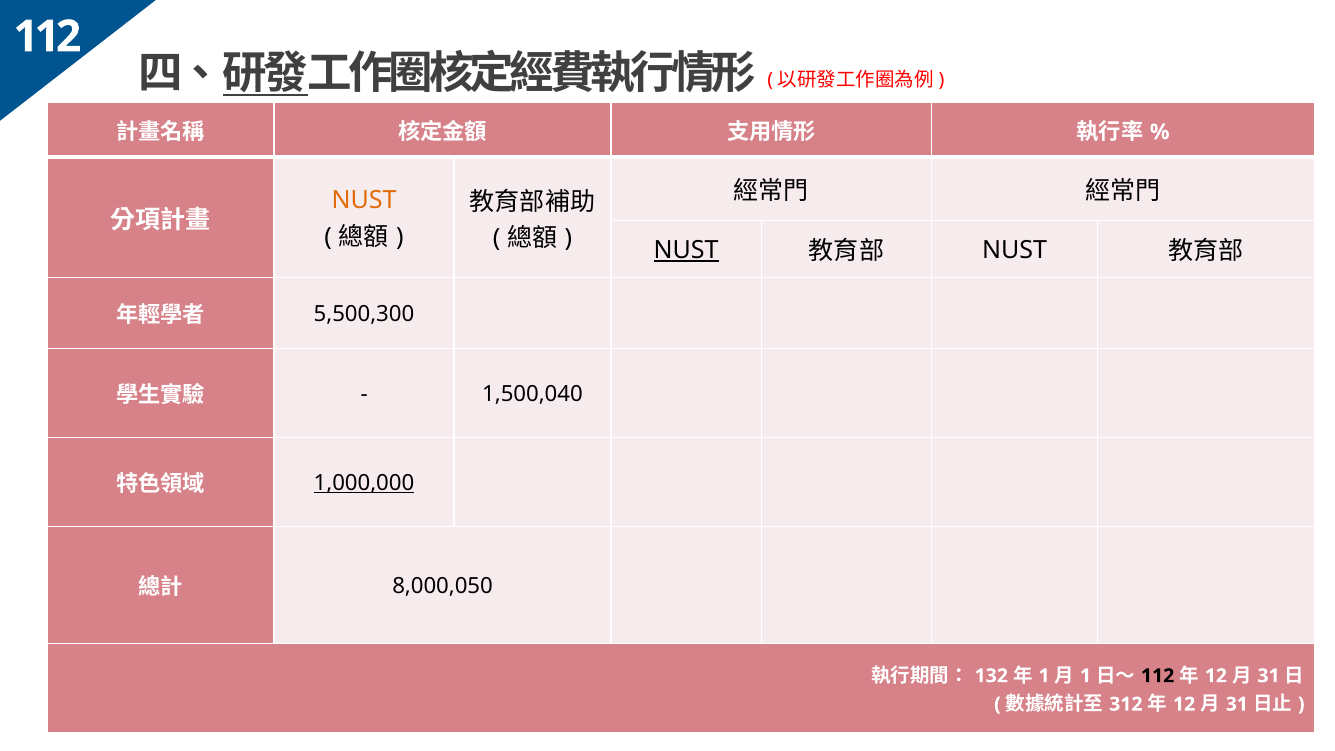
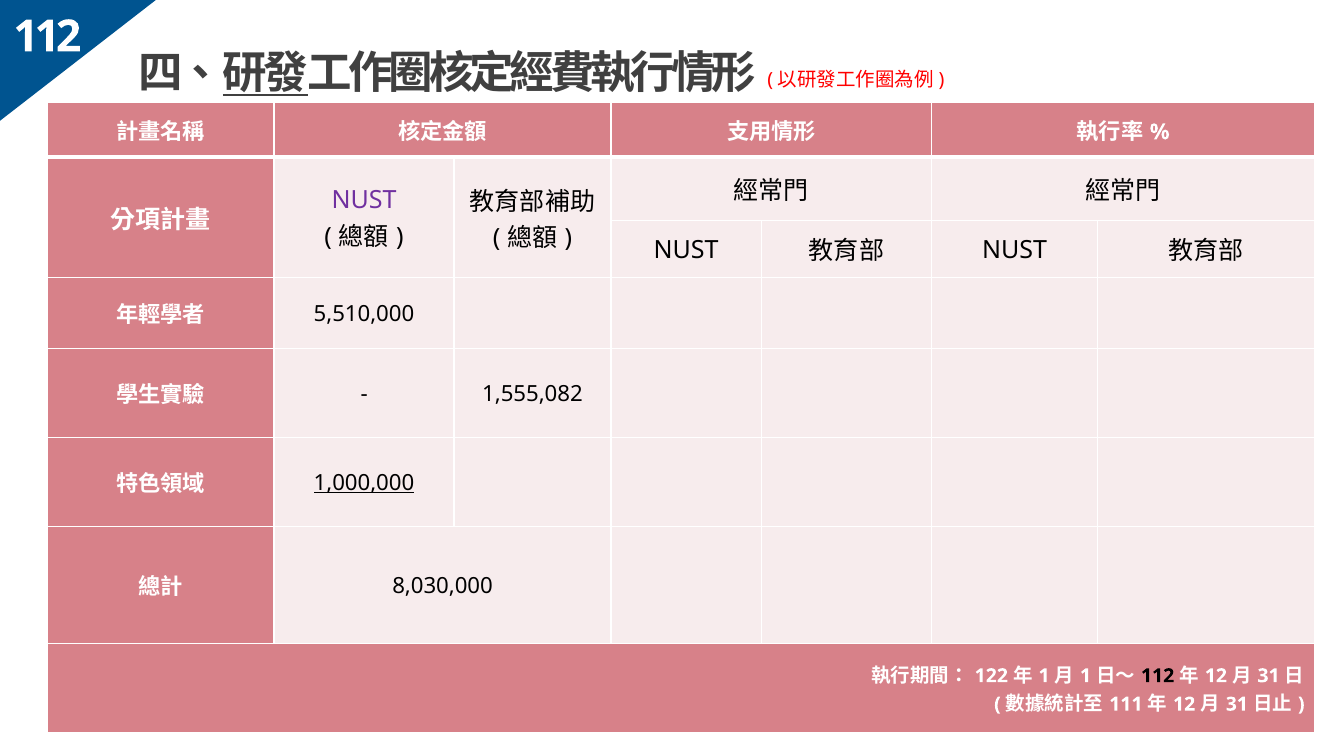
NUST colour: orange -> purple (364, 200)
NUST underline: present -> none (686, 250)
5,500,300: 5,500,300 -> 5,510,000 (364, 314)
1,500,040: 1,500,040 -> 1,555,082 (532, 394)
8,000,050: 8,000,050 -> 8,030,000 (443, 586)
132: 132 -> 122 (991, 676)
312: 312 -> 111 (1126, 704)
